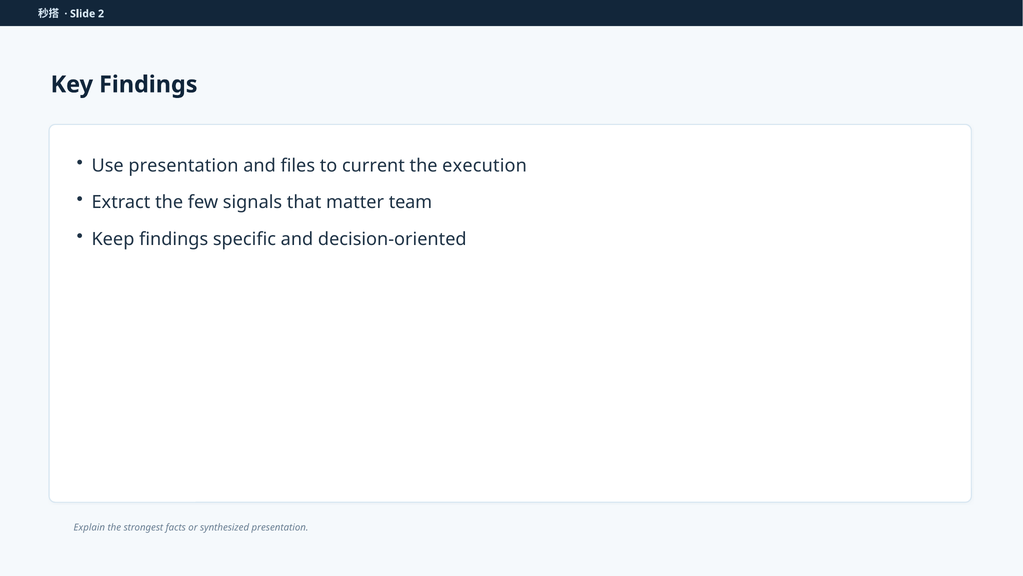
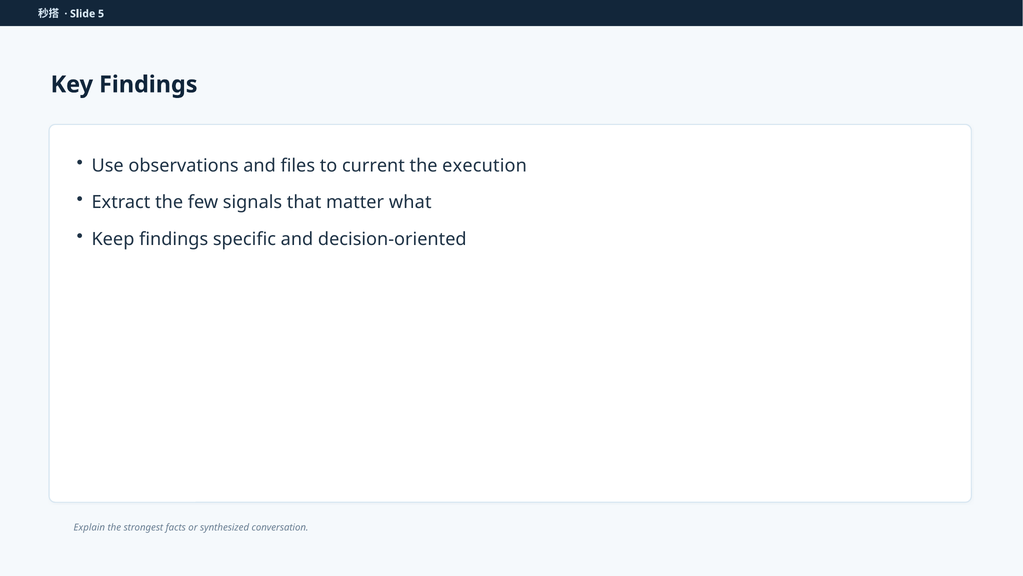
2: 2 -> 5 (101, 14)
Use presentation: presentation -> observations (184, 166)
team: team -> what (410, 202)
synthesized presentation: presentation -> conversation (280, 527)
